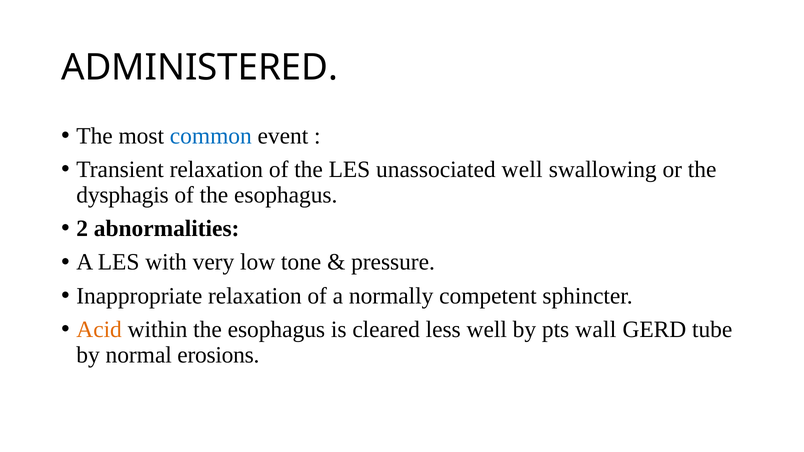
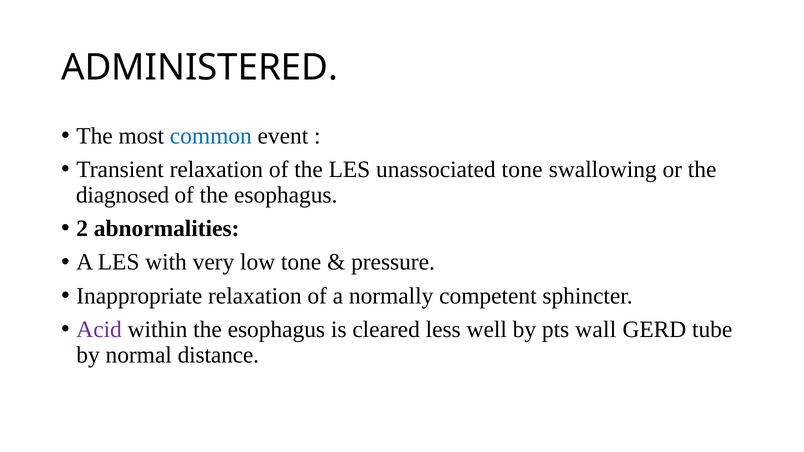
unassociated well: well -> tone (522, 170)
dysphagis: dysphagis -> diagnosed (123, 195)
Acid colour: orange -> purple (99, 330)
erosions: erosions -> distance (218, 355)
